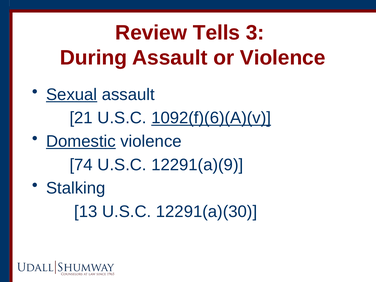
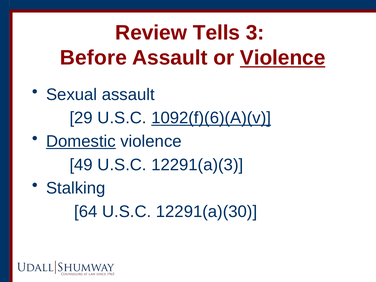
During: During -> Before (93, 58)
Violence underline: none -> present (283, 58)
Sexual underline: present -> none (72, 95)
21: 21 -> 29 (81, 118)
74: 74 -> 49 (81, 165)
12291(a)(9: 12291(a)(9 -> 12291(a)(3 (197, 165)
13: 13 -> 64 (86, 212)
